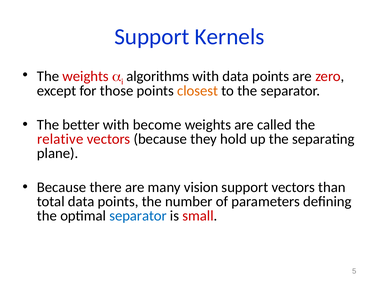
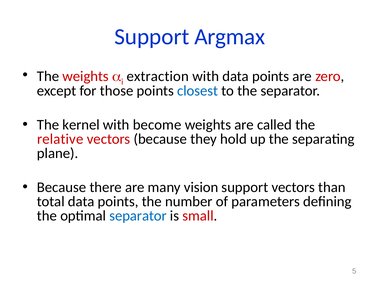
Kernels: Kernels -> Argmax (230, 37)
algorithms: algorithms -> extraction (158, 76)
closest colour: orange -> blue (198, 91)
better: better -> kernel (81, 125)
